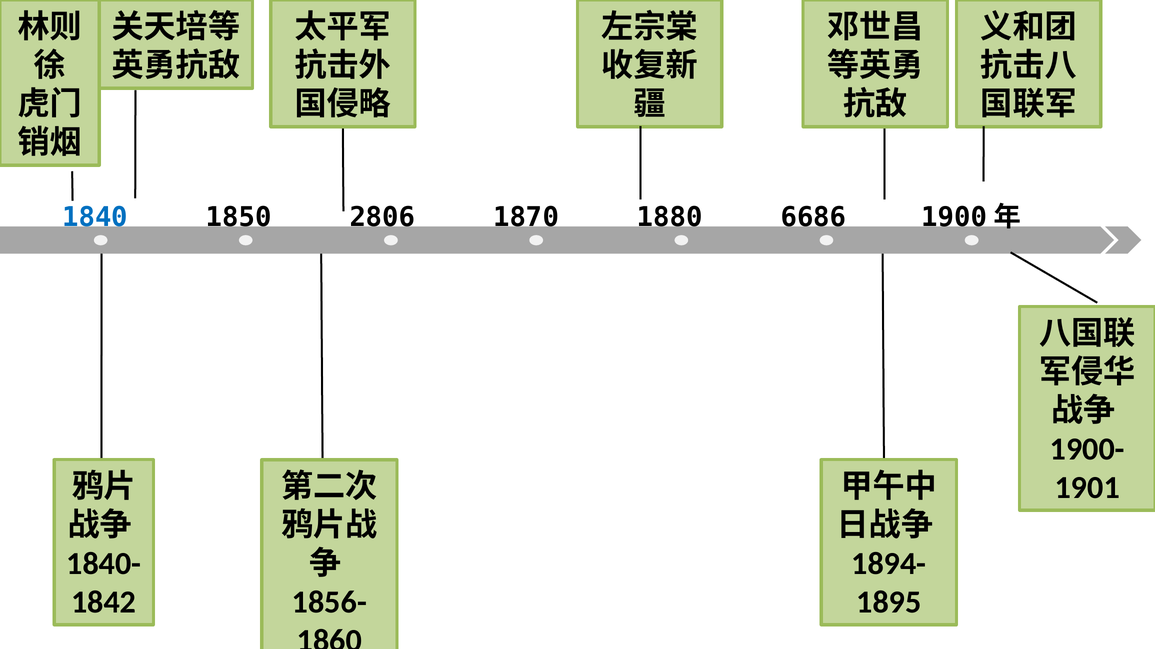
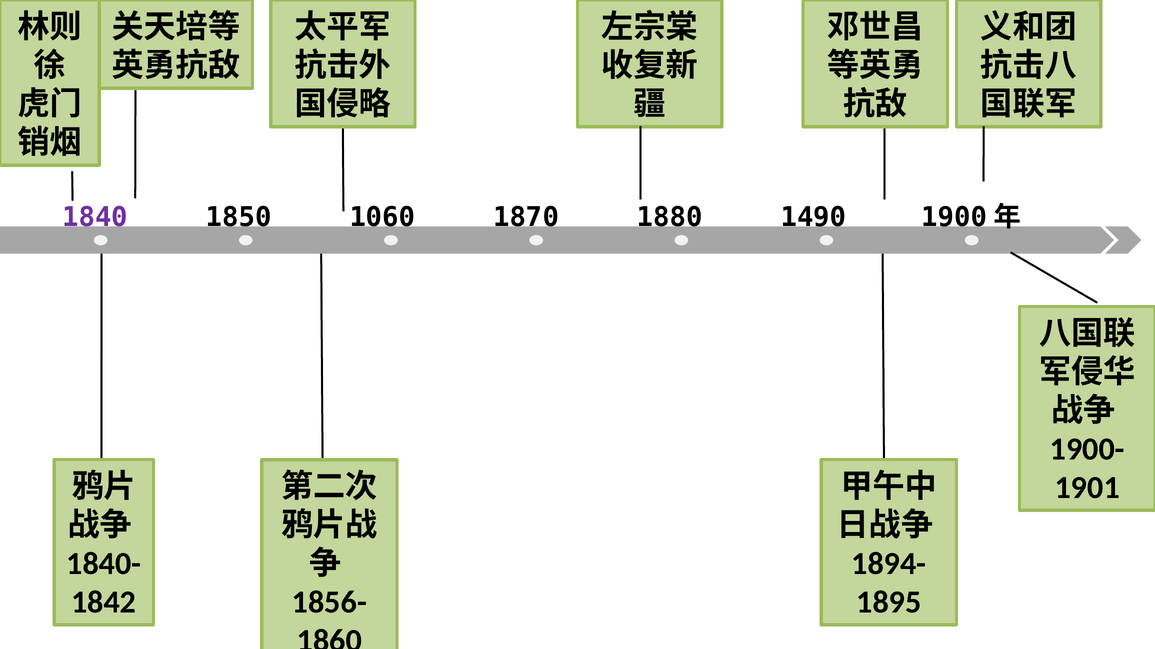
1840 colour: blue -> purple (95, 217)
2806: 2806 -> 1060 (382, 217)
6686: 6686 -> 1490 (813, 217)
